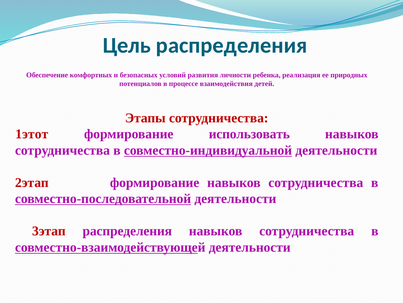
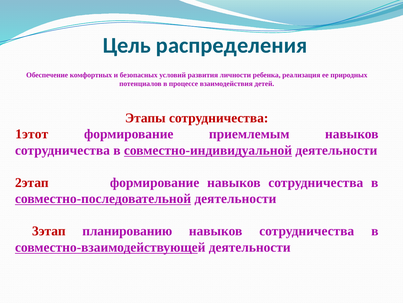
использовать: использовать -> приемлемым (249, 134)
3этап распределения: распределения -> планированию (127, 231)
